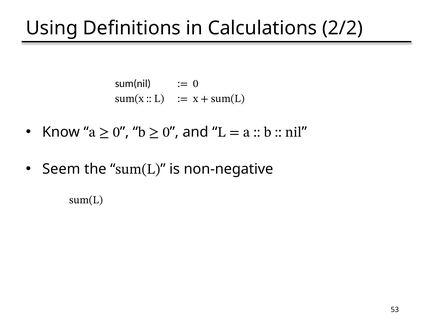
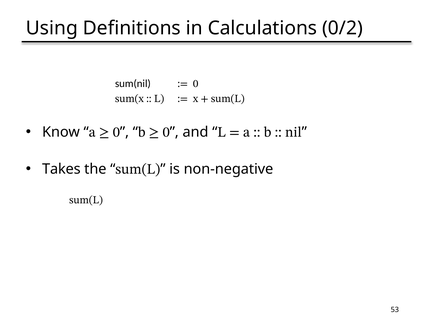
2/2: 2/2 -> 0/2 (343, 28)
Seem: Seem -> Takes (61, 169)
